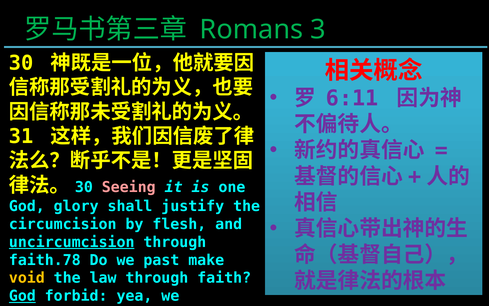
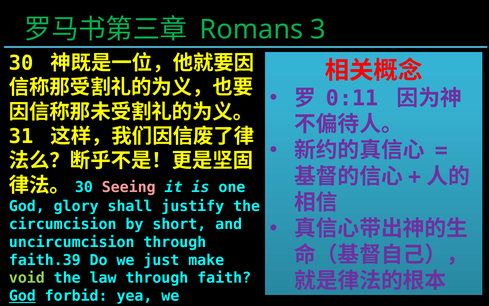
6:11: 6:11 -> 0:11 (352, 98)
flesh: flesh -> short (179, 224)
uncircumcision underline: present -> none (72, 242)
faith.78: faith.78 -> faith.39 (45, 260)
past: past -> just (161, 260)
void colour: yellow -> light green (27, 278)
